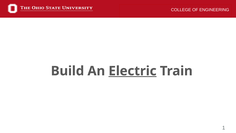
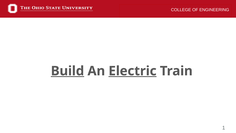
Build underline: none -> present (67, 71)
